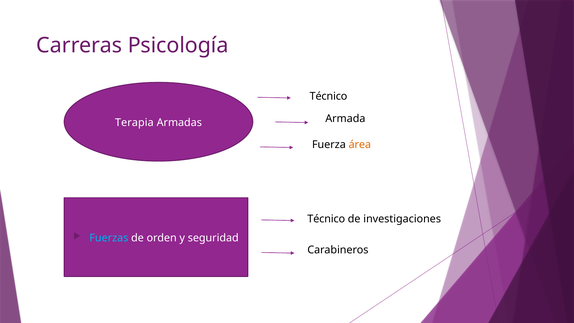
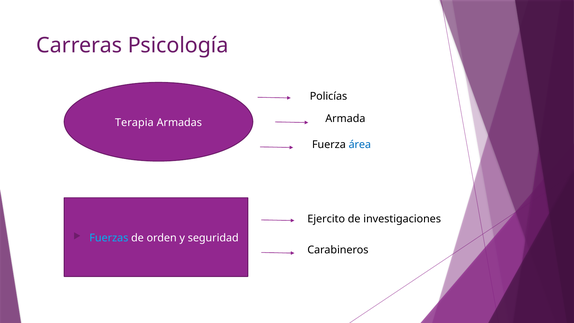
Técnico: Técnico -> Policías (328, 96)
área colour: orange -> blue (360, 145)
Técnico: Técnico -> Ejercito (326, 219)
